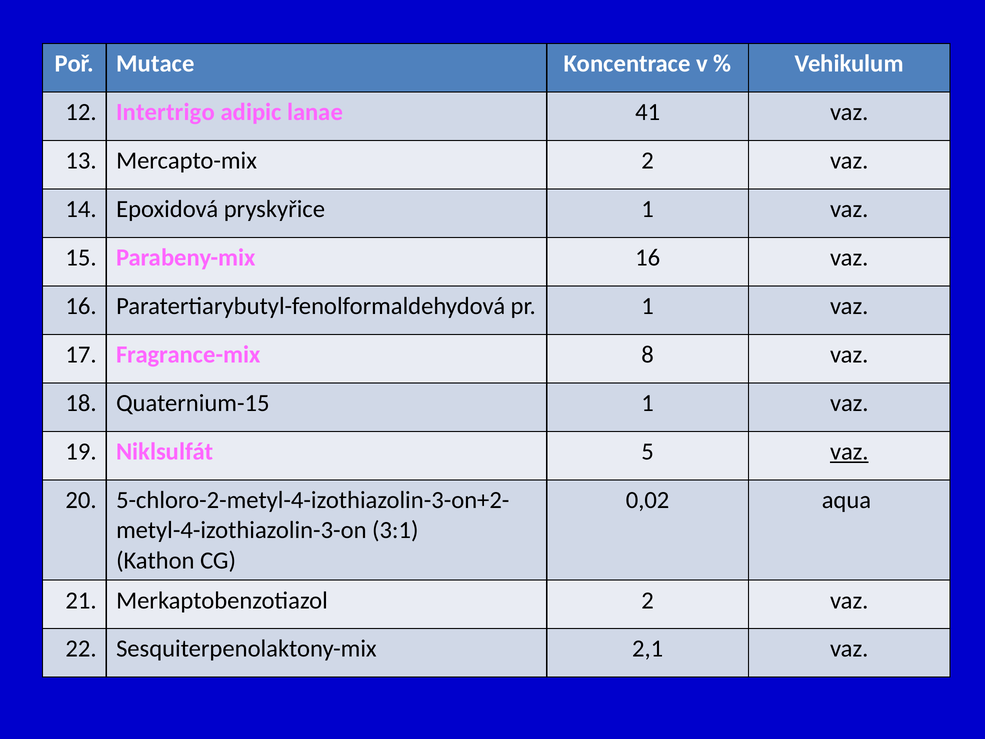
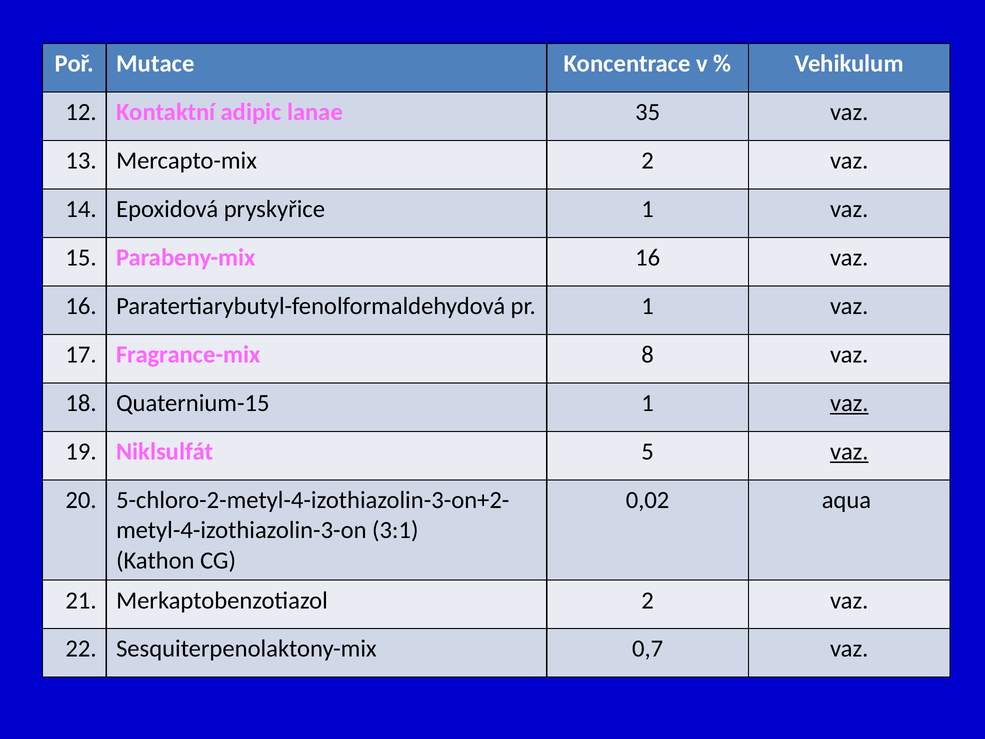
Intertrigo: Intertrigo -> Kontaktní (166, 112)
41: 41 -> 35 (648, 112)
vaz underline: none -> present (849, 403)
2,1: 2,1 -> 0,7 (648, 649)
